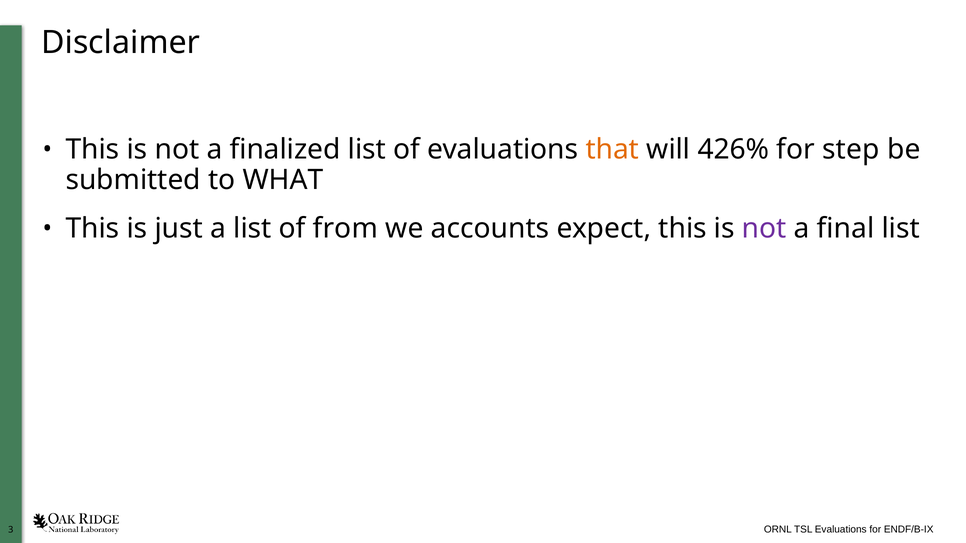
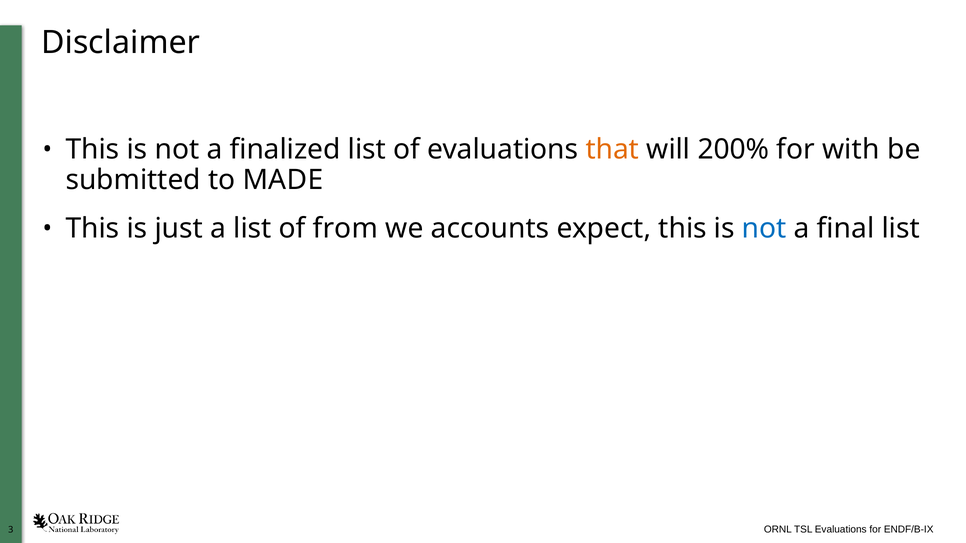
426%: 426% -> 200% (733, 150)
step: step -> with (851, 150)
WHAT: WHAT -> MADE (283, 180)
not colour: purple -> blue (764, 229)
